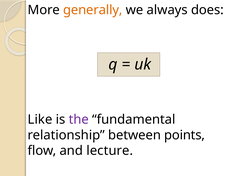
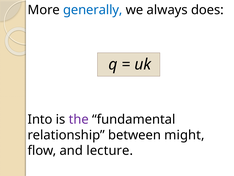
generally colour: orange -> blue (93, 10)
Like: Like -> Into (40, 119)
points: points -> might (184, 135)
